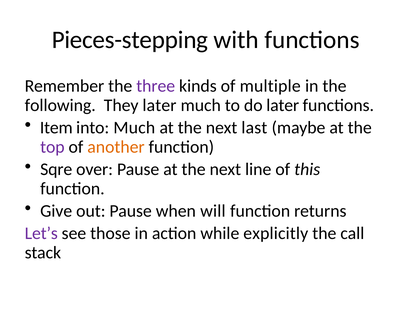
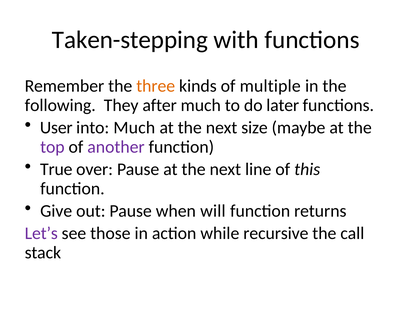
Pieces-stepping: Pieces-stepping -> Taken-stepping (130, 40)
three colour: purple -> orange (156, 86)
They later: later -> after (160, 105)
Item: Item -> User (56, 128)
last: last -> size (255, 128)
another colour: orange -> purple (116, 147)
Sqre: Sqre -> True (56, 169)
explicitly: explicitly -> recursive (276, 233)
